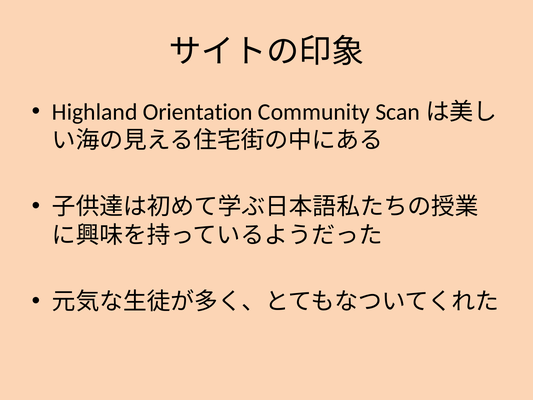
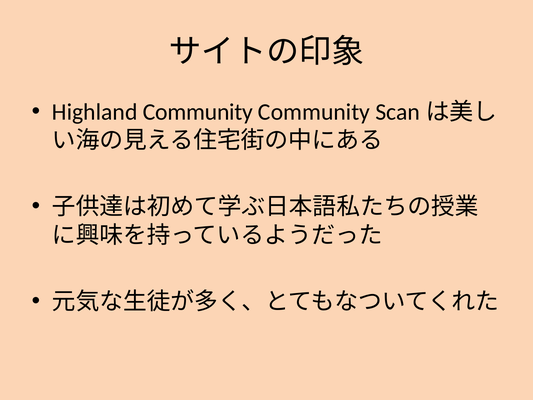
Highland Orientation: Orientation -> Community (198, 112)
